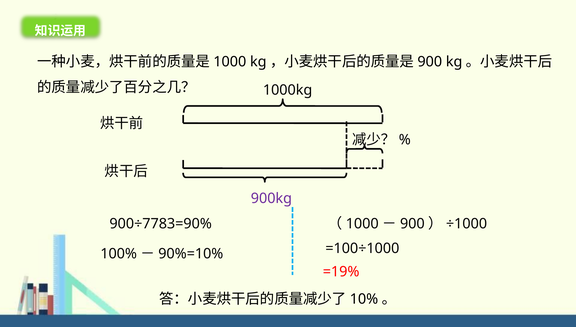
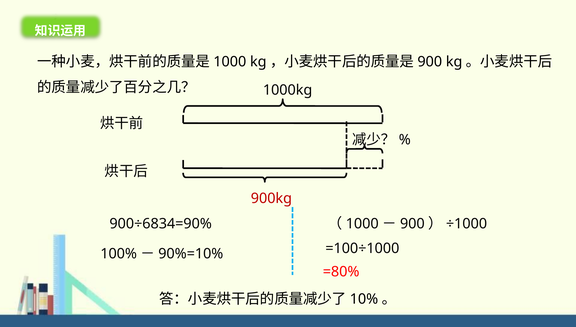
900kg colour: purple -> red (271, 198)
900÷7783=90%: 900÷7783=90% -> 900÷6834=90% (161, 223)
=19%: =19% -> =80% (341, 271)
